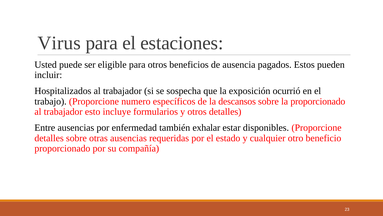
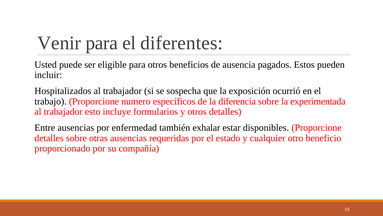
Virus: Virus -> Venir (59, 43)
estaciones: estaciones -> diferentes (182, 43)
descansos: descansos -> diferencia (237, 101)
la proporcionado: proporcionado -> experimentada (318, 101)
